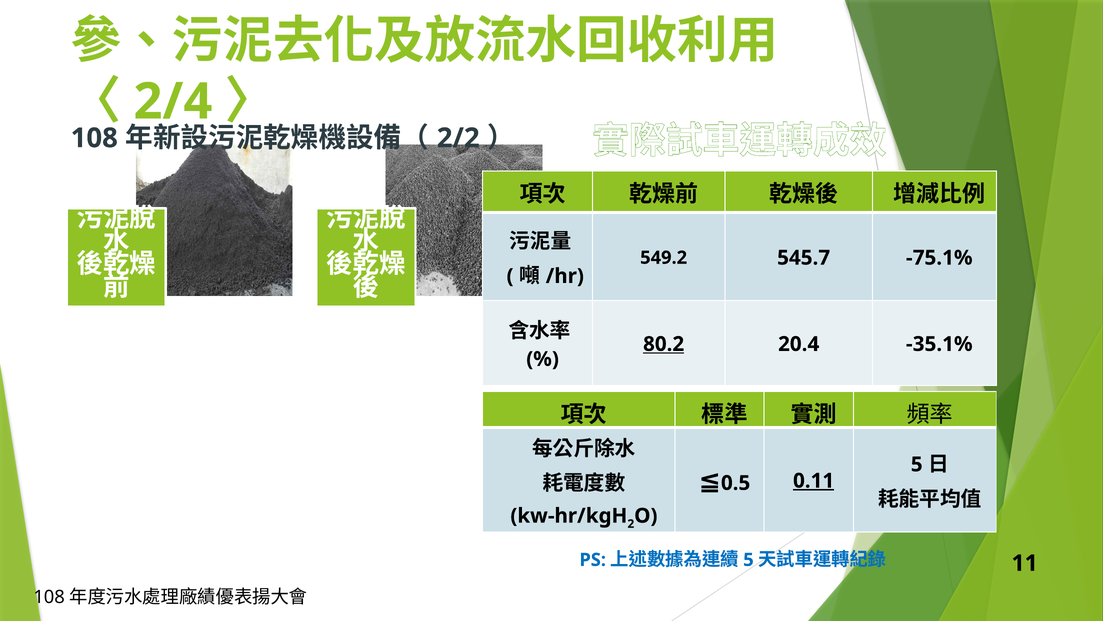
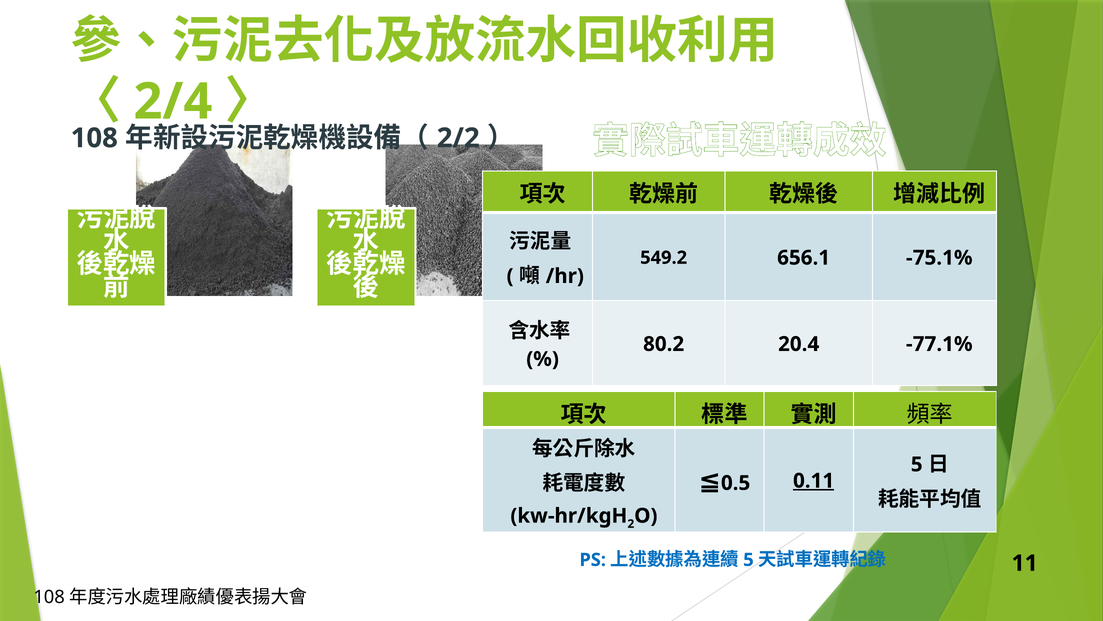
545.7: 545.7 -> 656.1 (804, 258)
80.2 underline: present -> none (664, 344)
-35.1%: -35.1% -> -77.1% (939, 344)
